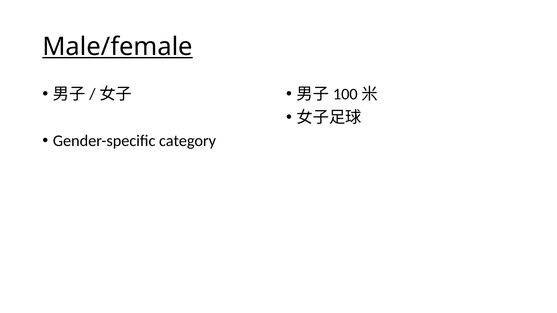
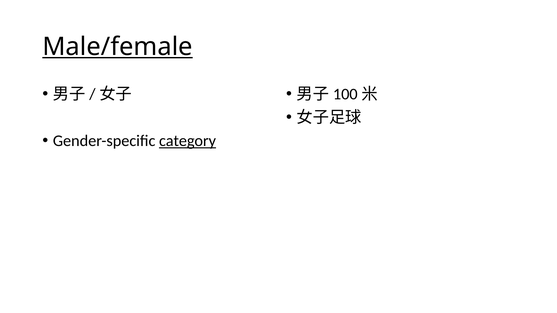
category underline: none -> present (187, 141)
